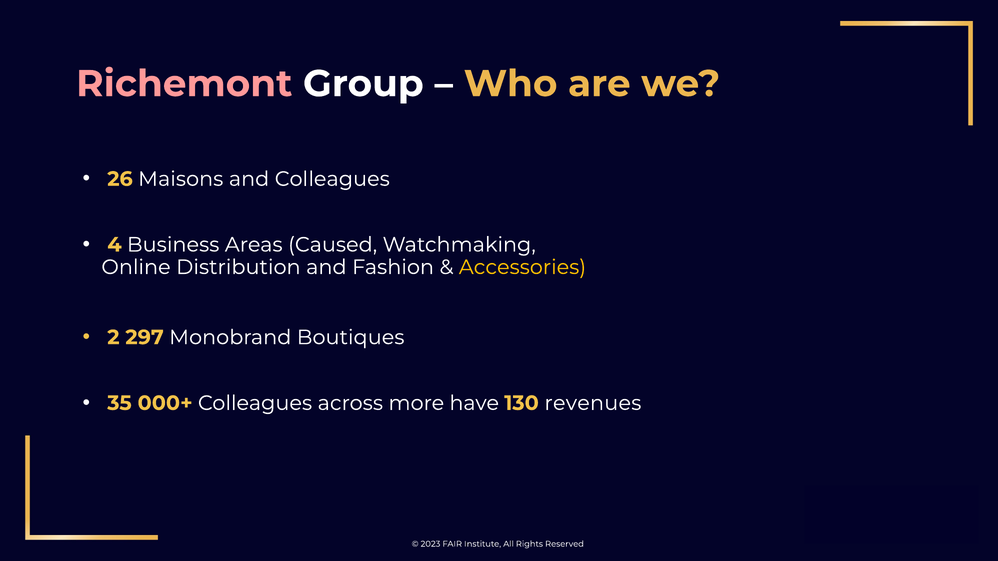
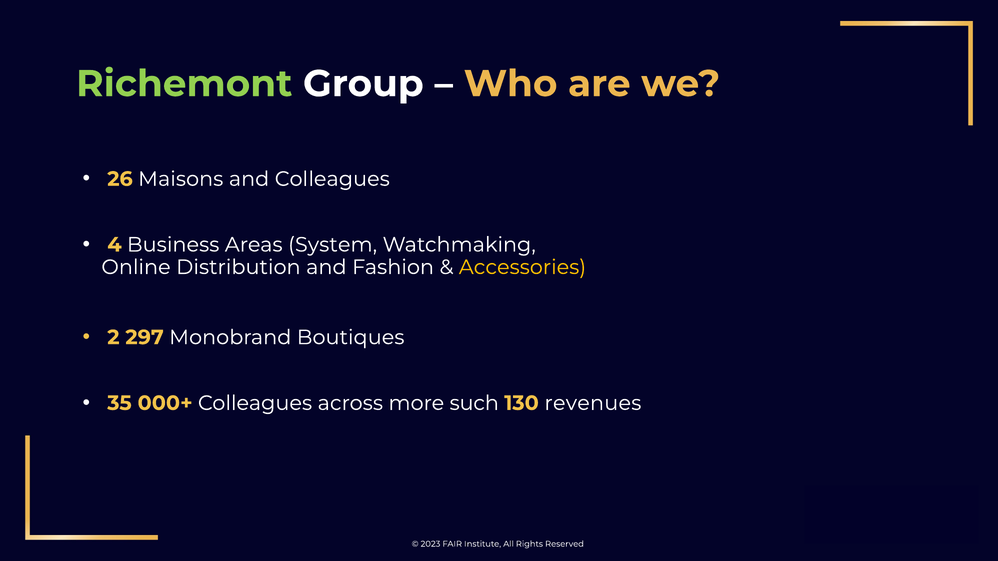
Richemont colour: pink -> light green (184, 84)
Caused: Caused -> System (333, 245)
have: have -> such (474, 403)
